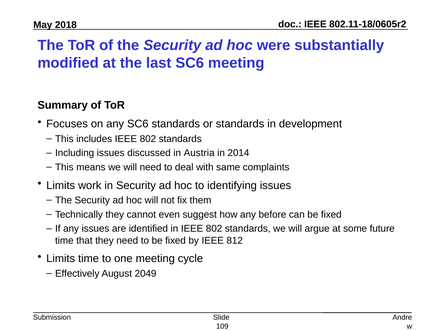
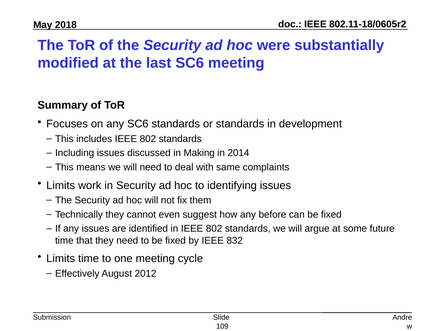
Austria: Austria -> Making (199, 153)
812: 812 -> 832 (235, 240)
2049: 2049 -> 2012 (146, 273)
